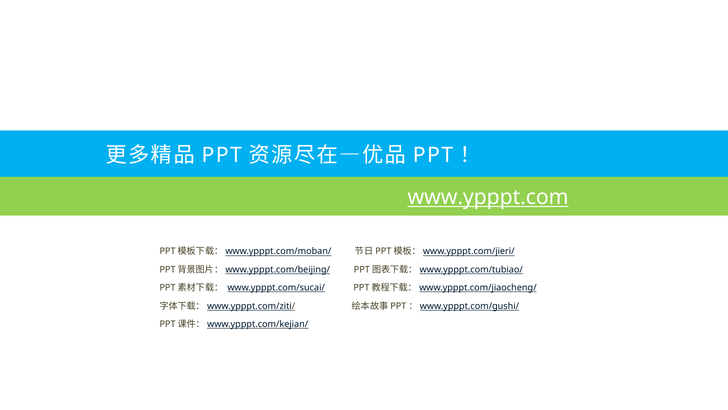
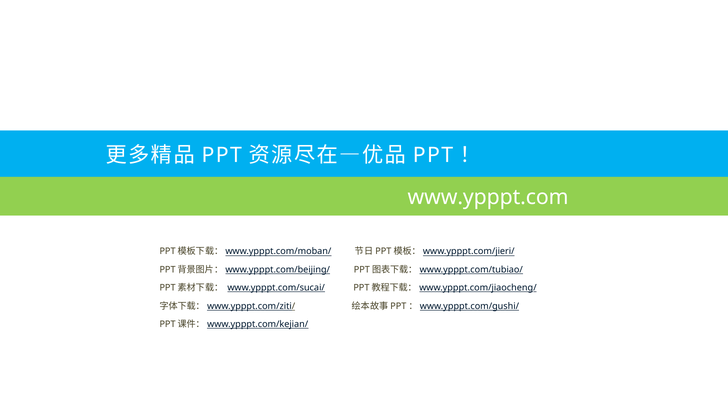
www.ypppt.com underline: present -> none (488, 197)
